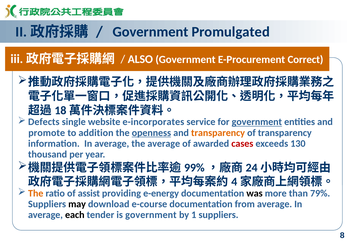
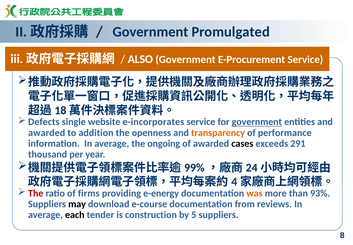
E-Procurement Correct: Correct -> Service (305, 59)
promote: promote -> awarded (47, 132)
openness underline: present -> none (151, 132)
of transparency: transparency -> performance (285, 132)
the average: average -> ongoing (164, 143)
cases colour: red -> black (242, 143)
130: 130 -> 291 (298, 143)
The colour: orange -> red (36, 193)
assist: assist -> firms (89, 193)
was colour: black -> orange (255, 193)
79%: 79% -> 93% (320, 193)
from average: average -> reviews (274, 204)
is government: government -> construction (151, 214)
1: 1 -> 5 (194, 214)
